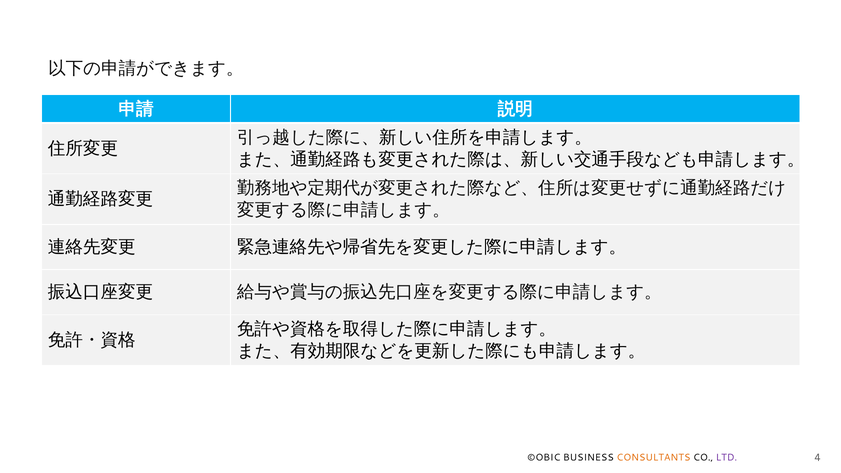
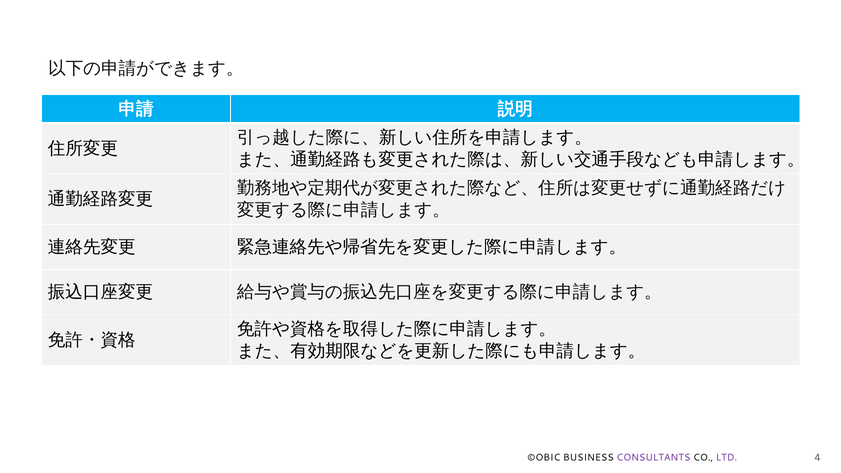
CONSULTANTS colour: orange -> purple (653, 457)
